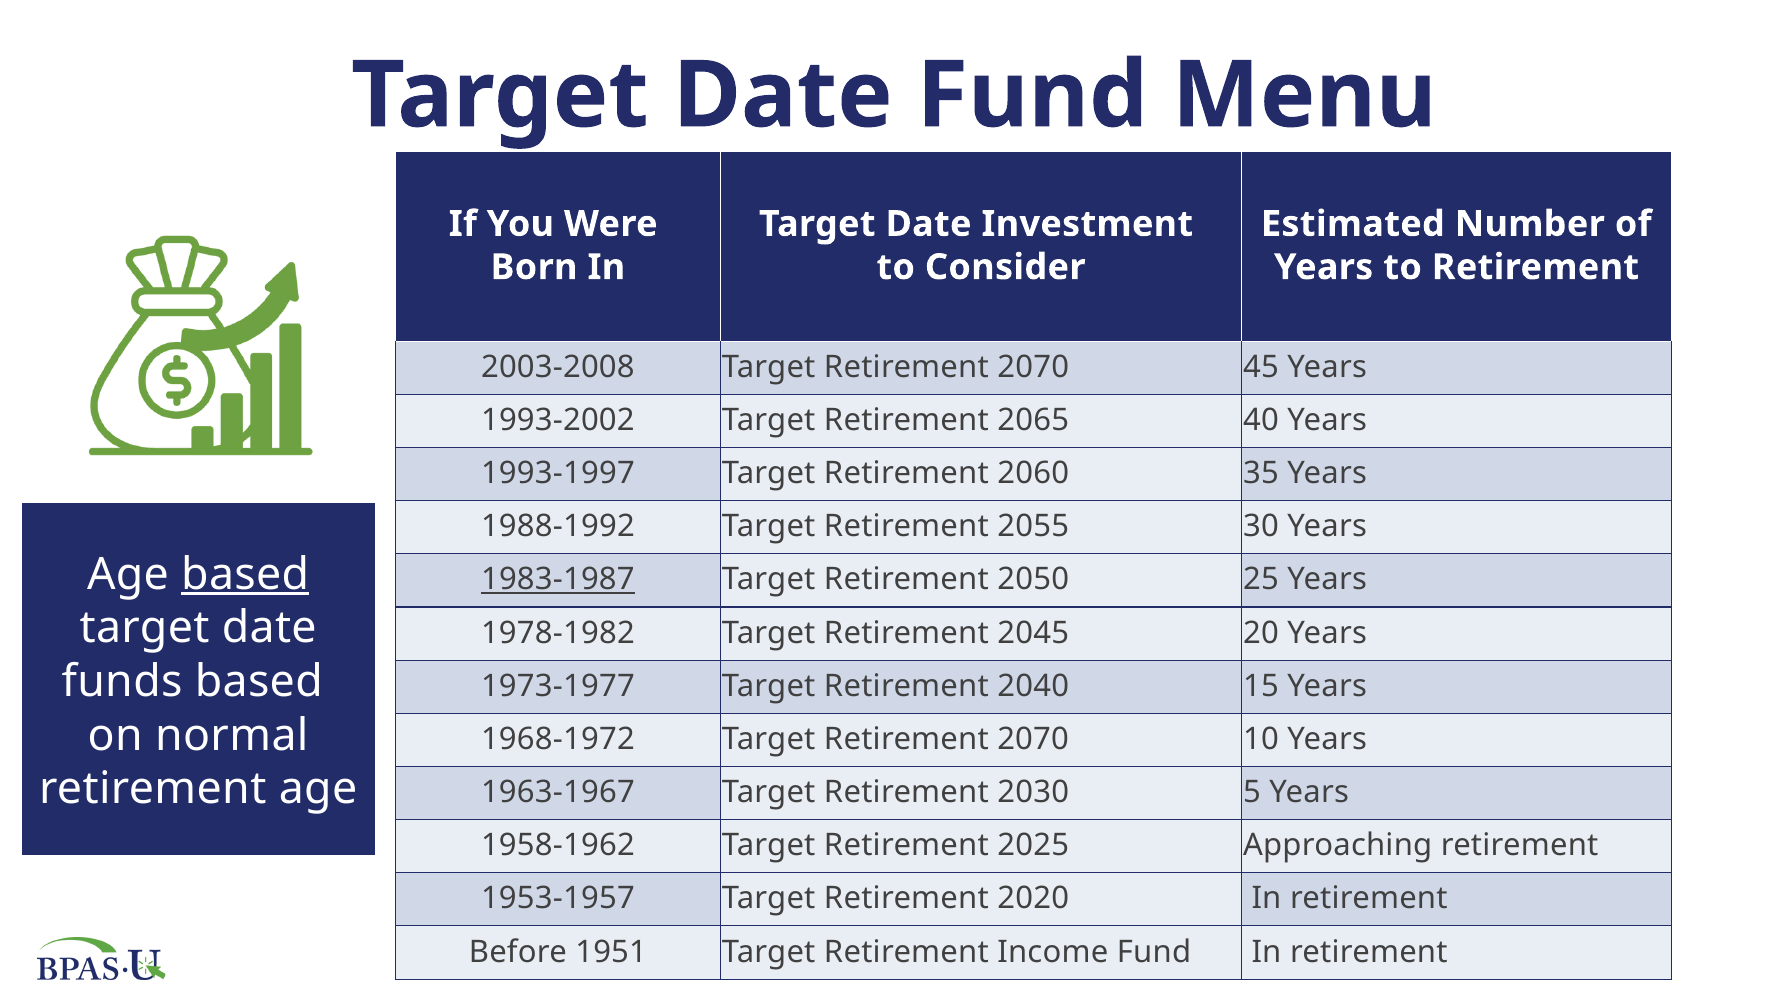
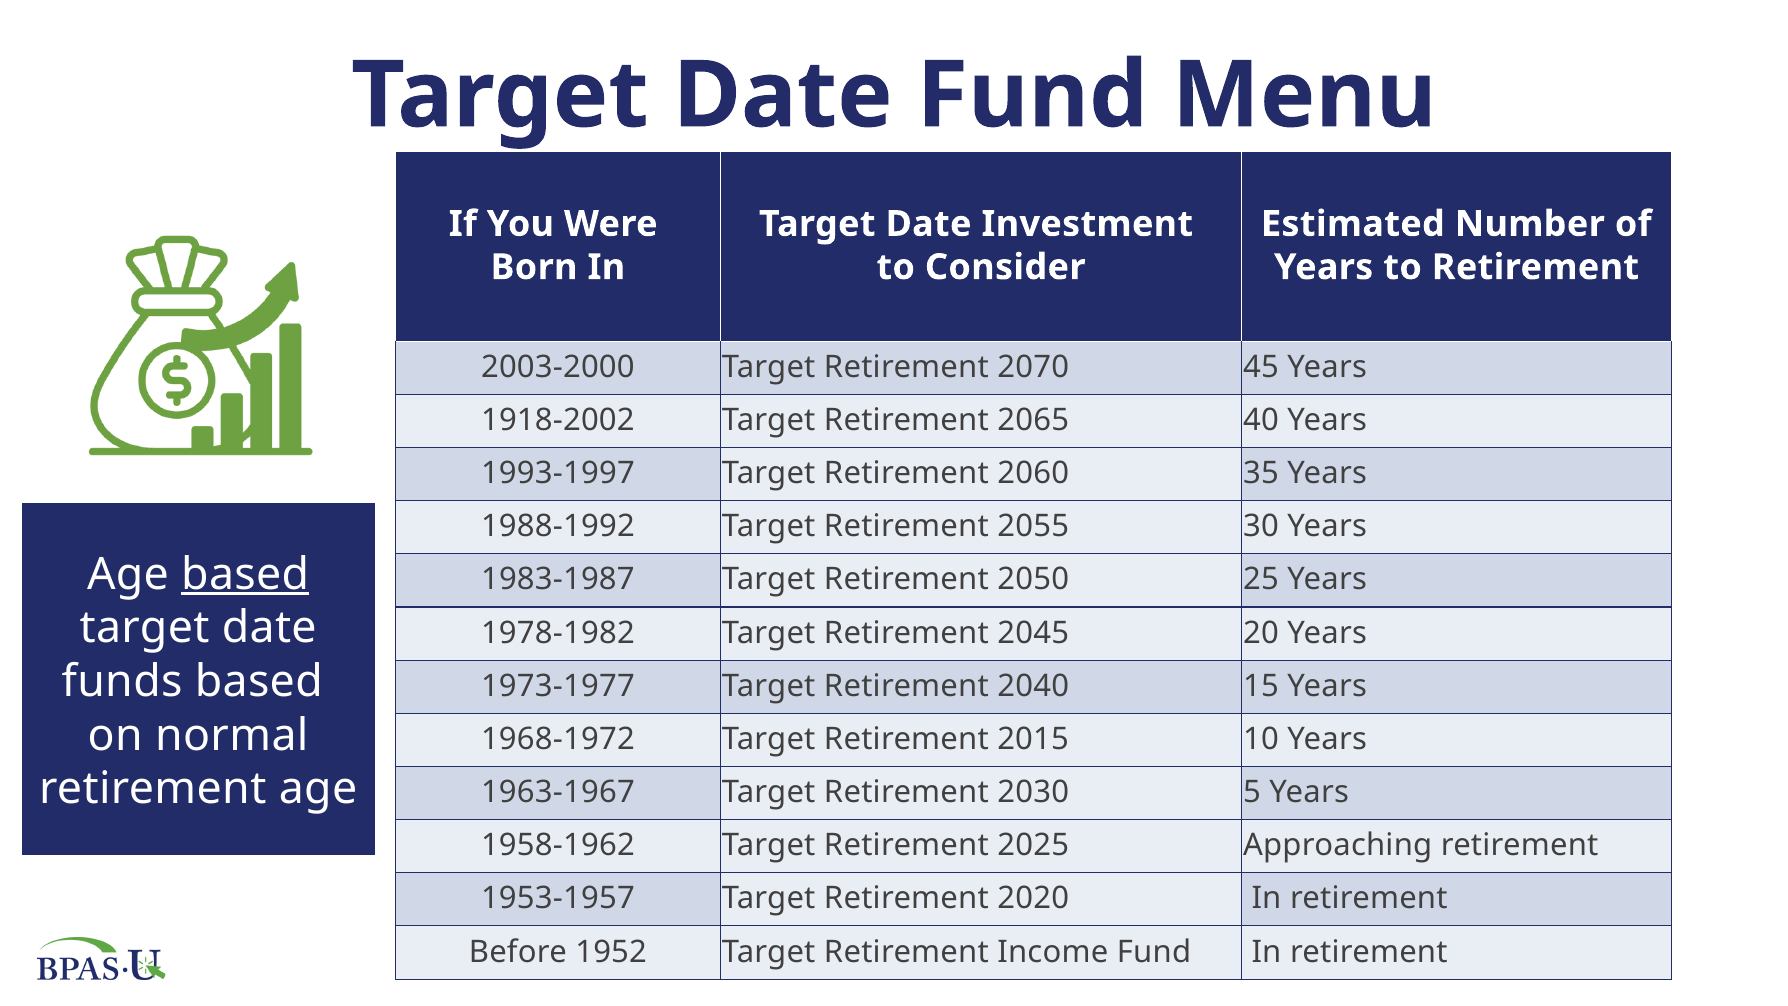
2003-2008: 2003-2008 -> 2003-2000 (558, 367)
1993-2002: 1993-2002 -> 1918-2002 (558, 420)
1983-1987 underline: present -> none (558, 580)
1968-1972 Target Retirement 2070: 2070 -> 2015 (1033, 739)
1951: 1951 -> 1952 (611, 952)
